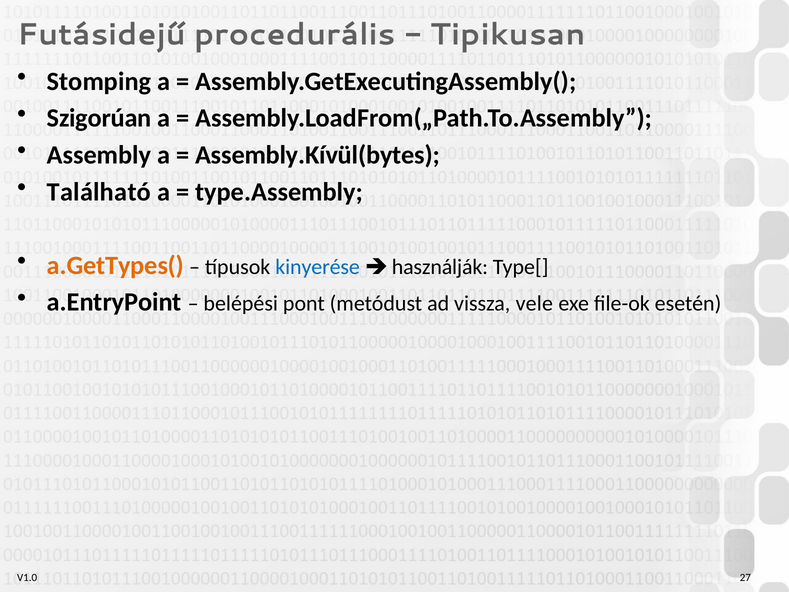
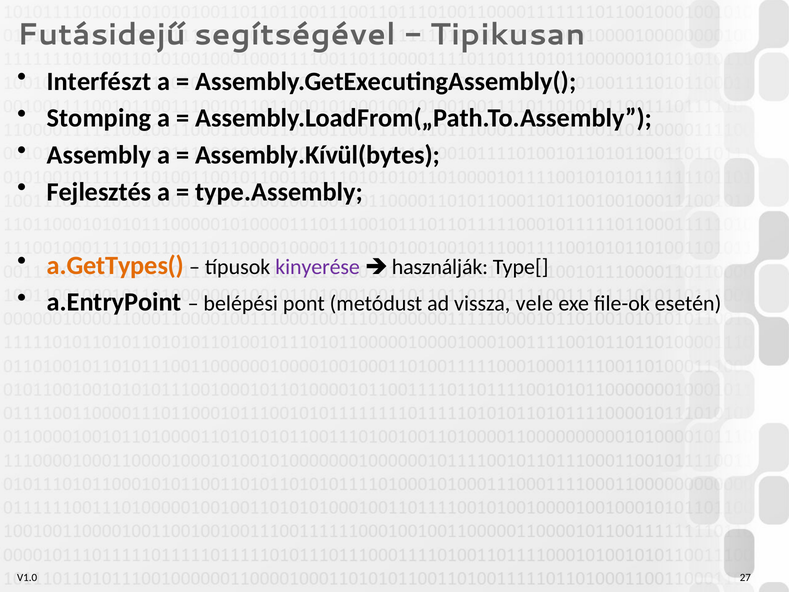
procedurális: procedurális -> segítségével (295, 35)
Stomping: Stomping -> Interfészt (99, 81)
Szigorúan: Szigorúan -> Stomping (99, 118)
Található: Található -> Fejlesztés (99, 192)
kinyerése colour: blue -> purple (318, 267)
